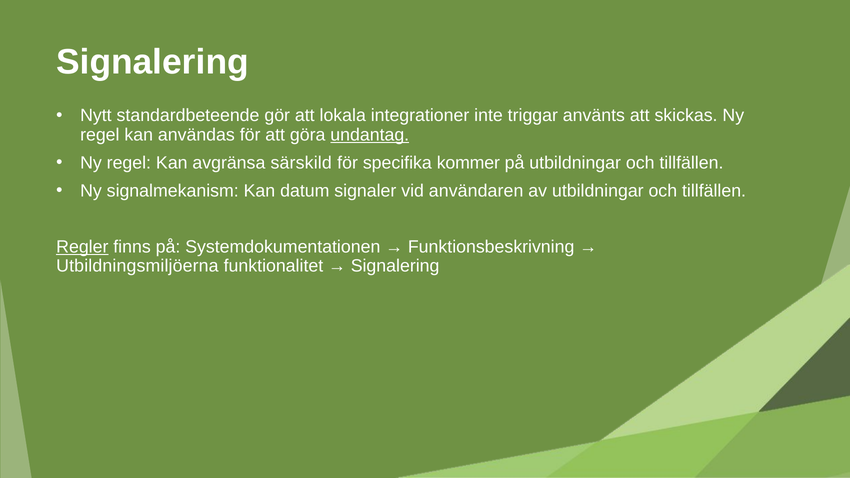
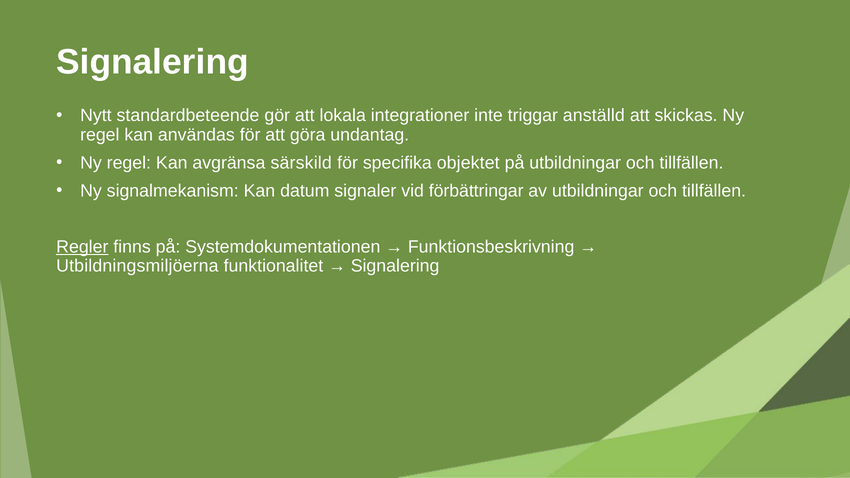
använts: använts -> anställd (594, 116)
undantag underline: present -> none (370, 135)
kommer: kommer -> objektet (468, 163)
användaren: användaren -> förbättringar (476, 191)
